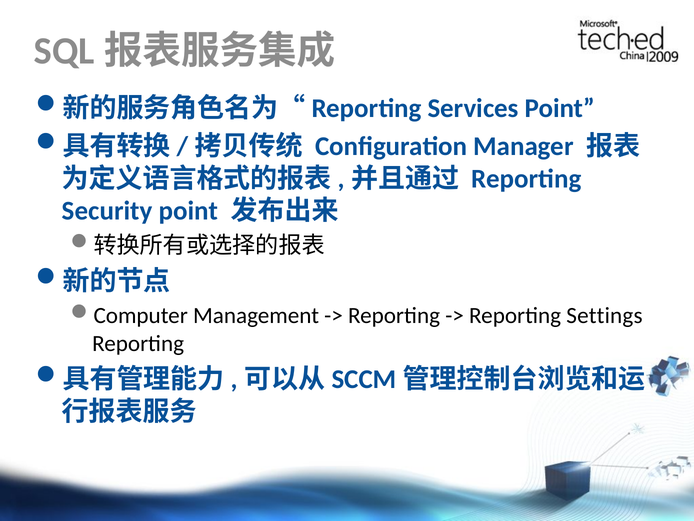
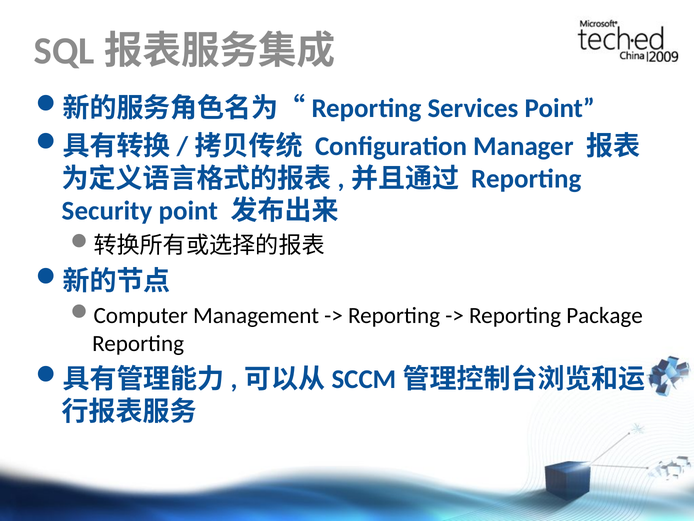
Settings: Settings -> Package (605, 316)
